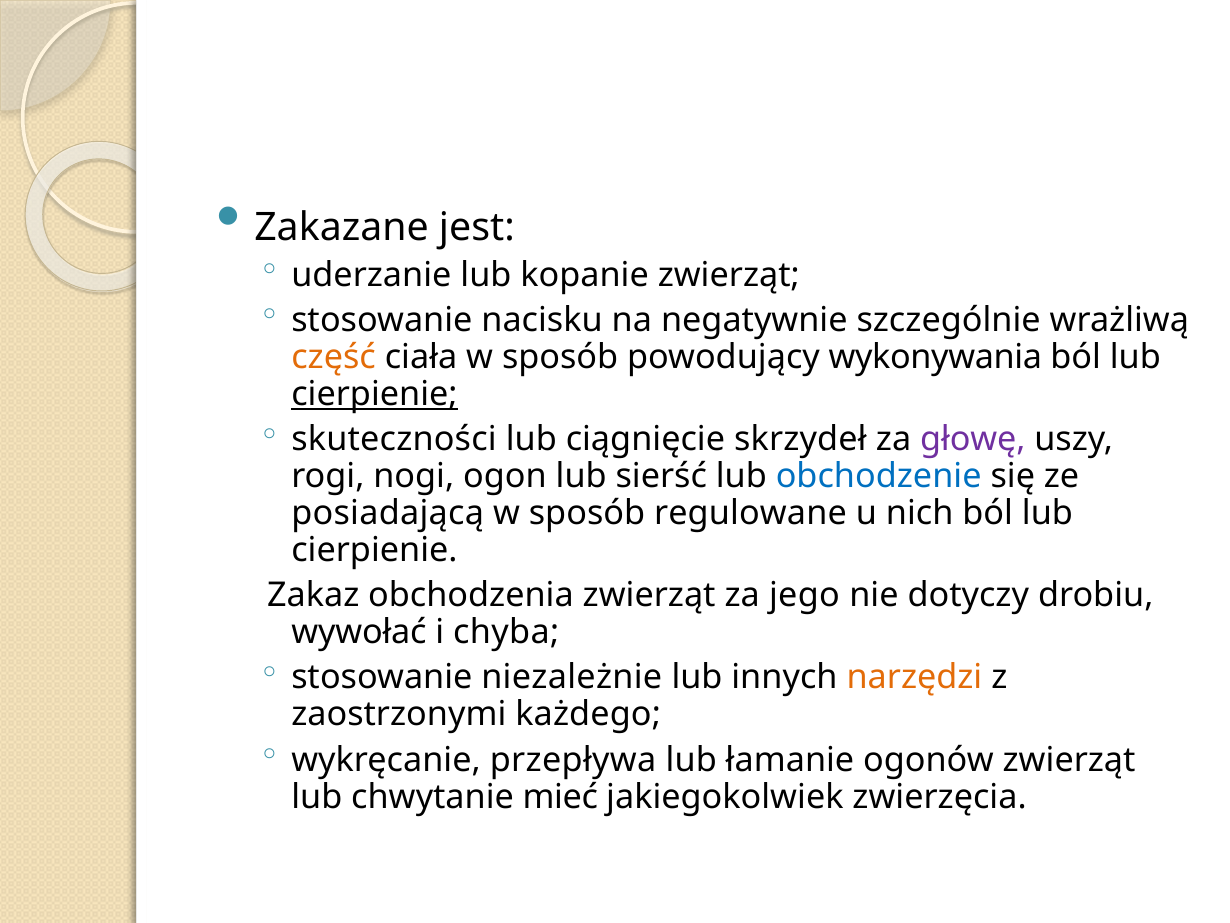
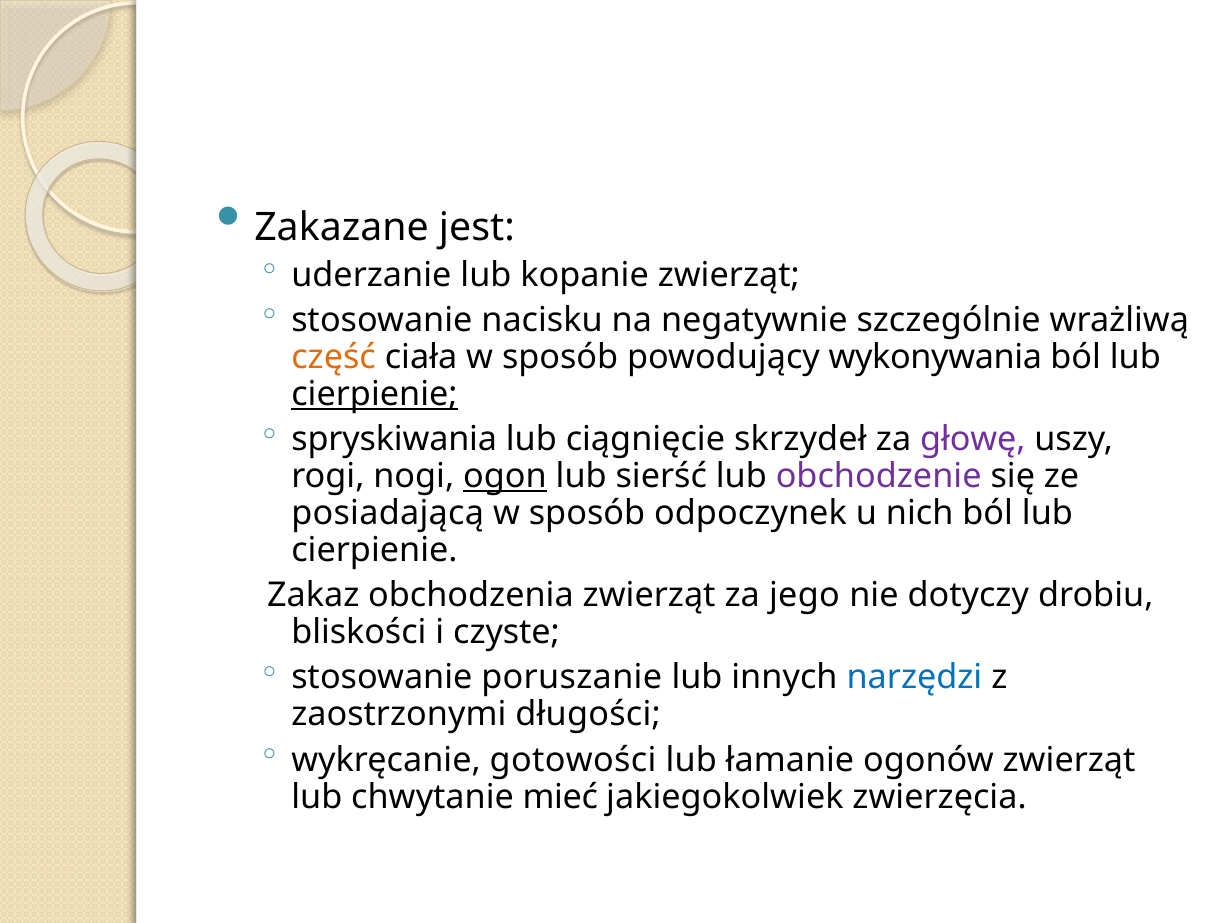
skuteczności: skuteczności -> spryskiwania (394, 439)
ogon underline: none -> present (505, 476)
obchodzenie colour: blue -> purple (879, 476)
regulowane: regulowane -> odpoczynek (750, 513)
wywołać: wywołać -> bliskości (359, 632)
chyba: chyba -> czyste (506, 632)
niezależnie: niezależnie -> poruszanie (572, 677)
narzędzi colour: orange -> blue (914, 677)
każdego: każdego -> długości (588, 714)
przepływa: przepływa -> gotowości (573, 760)
